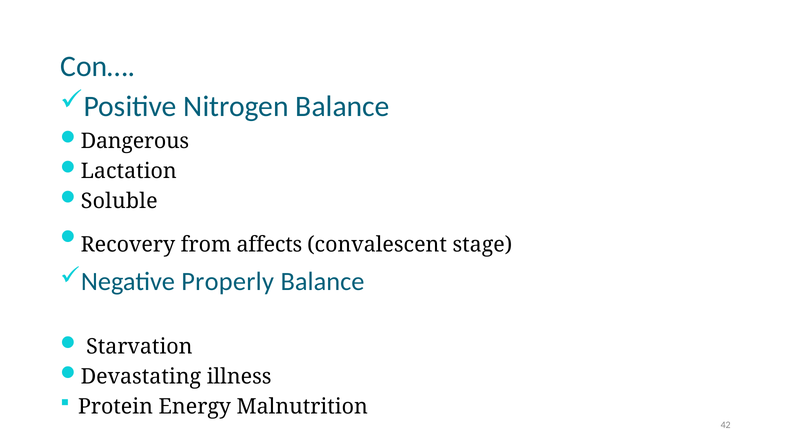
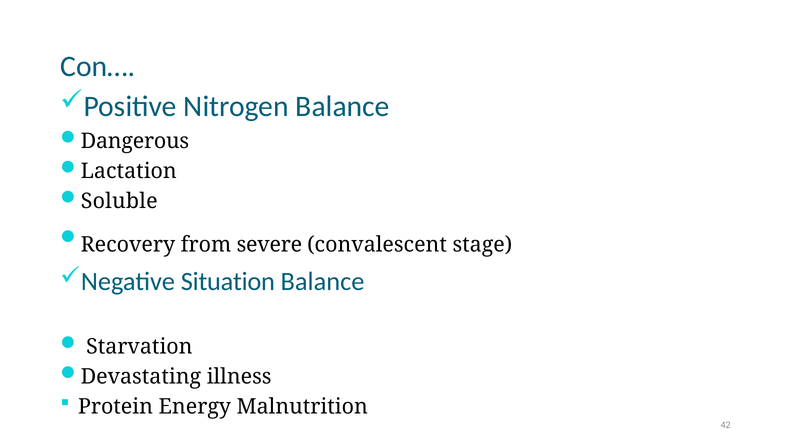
affects: affects -> severe (269, 245)
Properly: Properly -> Situation (228, 281)
